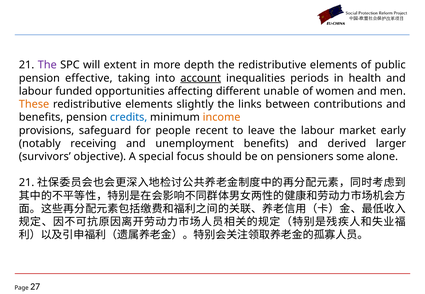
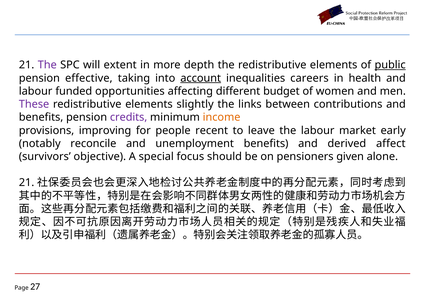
public underline: none -> present (390, 65)
periods: periods -> careers (309, 78)
unable: unable -> budget (281, 91)
These colour: orange -> purple (34, 104)
credits colour: blue -> purple (129, 117)
safeguard: safeguard -> improving (105, 131)
receiving: receiving -> reconcile (93, 144)
larger: larger -> affect (391, 144)
some: some -> given (350, 157)
